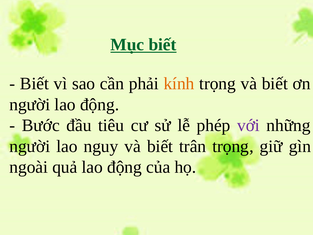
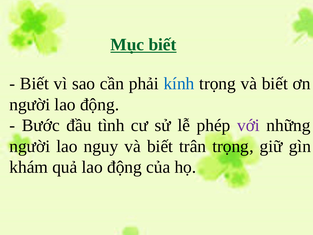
kính colour: orange -> blue (179, 84)
tiêu: tiêu -> tình (111, 125)
ngoài: ngoài -> khám (29, 167)
